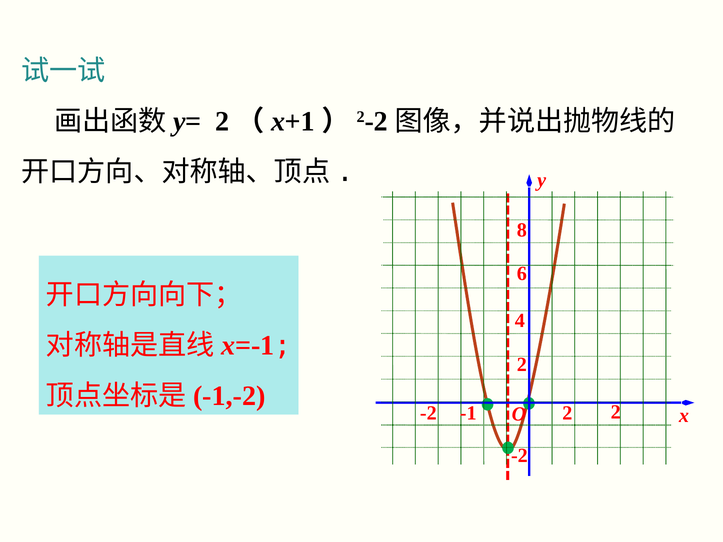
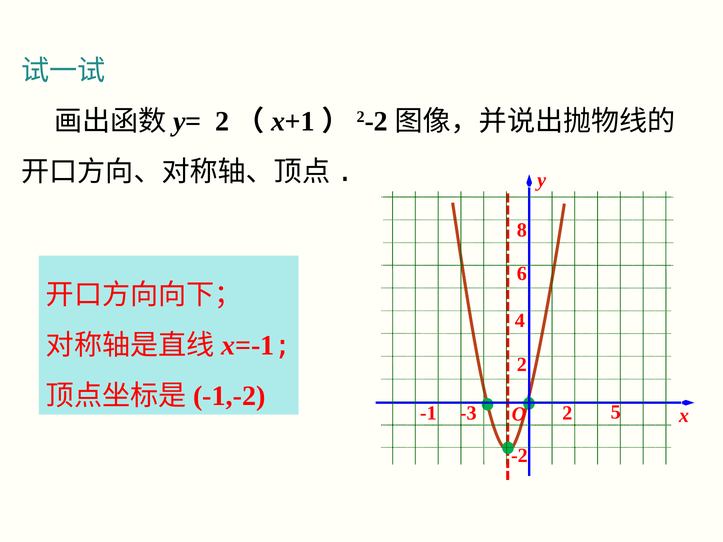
-2: -2 -> -1 (428, 414)
-1: -1 -> -3 (468, 414)
2 2: 2 -> 5 (616, 413)
